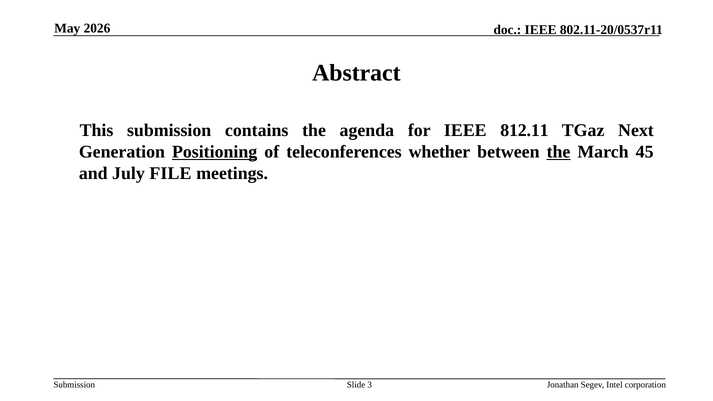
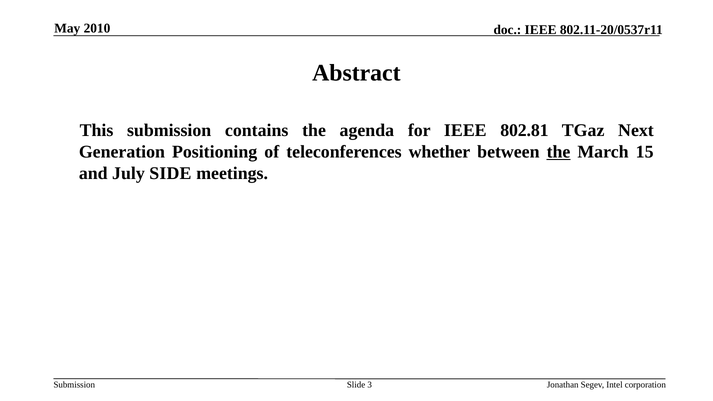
2026: 2026 -> 2010 (97, 28)
812.11: 812.11 -> 802.81 (524, 130)
Positioning underline: present -> none (215, 152)
45: 45 -> 15 (645, 152)
FILE: FILE -> SIDE (170, 173)
